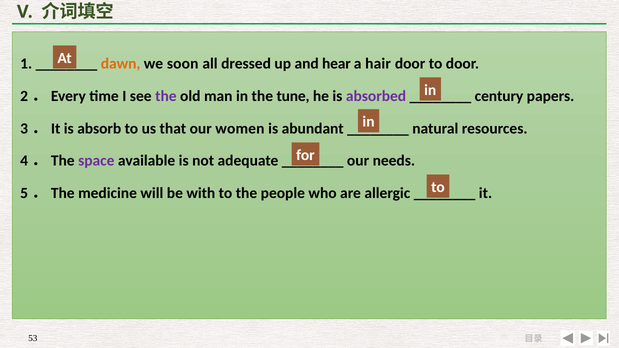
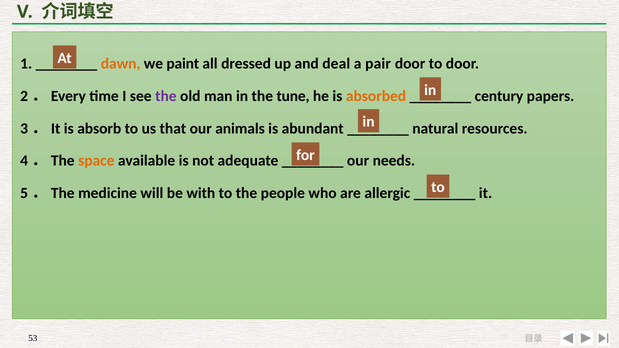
soon: soon -> paint (183, 64)
hear: hear -> deal (336, 64)
hair: hair -> pair (378, 64)
absorbed colour: purple -> orange (376, 96)
women: women -> animals (240, 128)
space colour: purple -> orange (96, 161)
